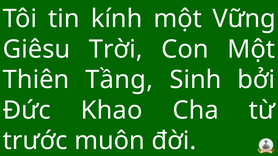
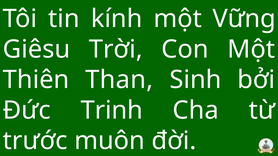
Tầng: Tầng -> Than (119, 80)
Khao: Khao -> Trinh (112, 111)
